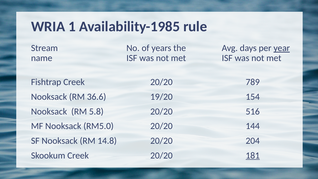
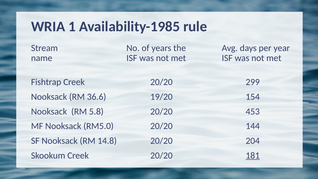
year underline: present -> none (282, 48)
789: 789 -> 299 (253, 82)
516: 516 -> 453 (253, 111)
